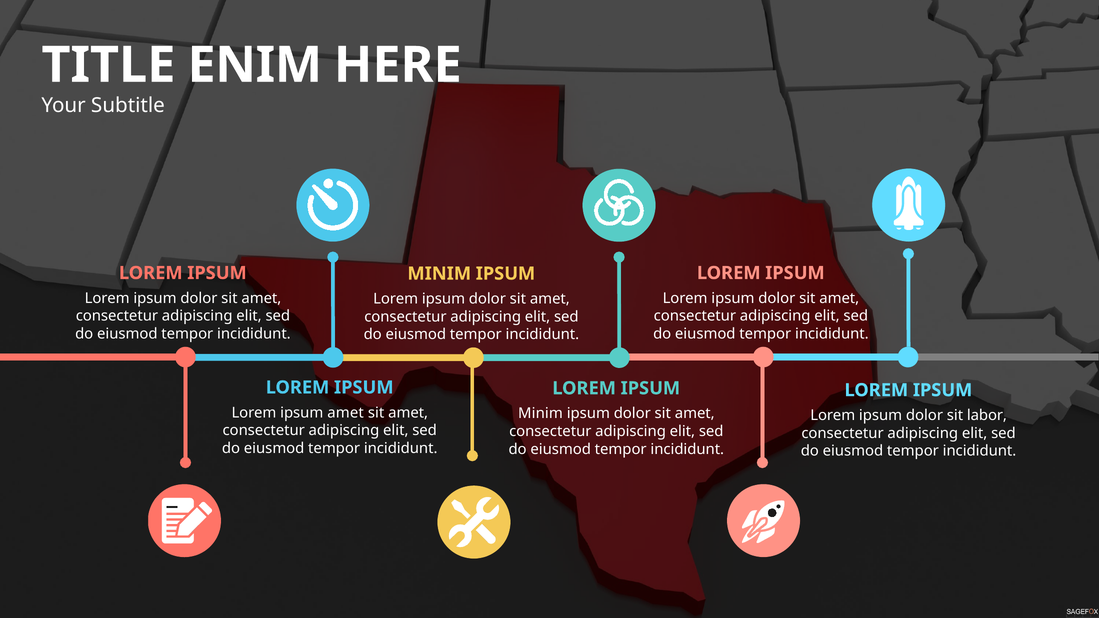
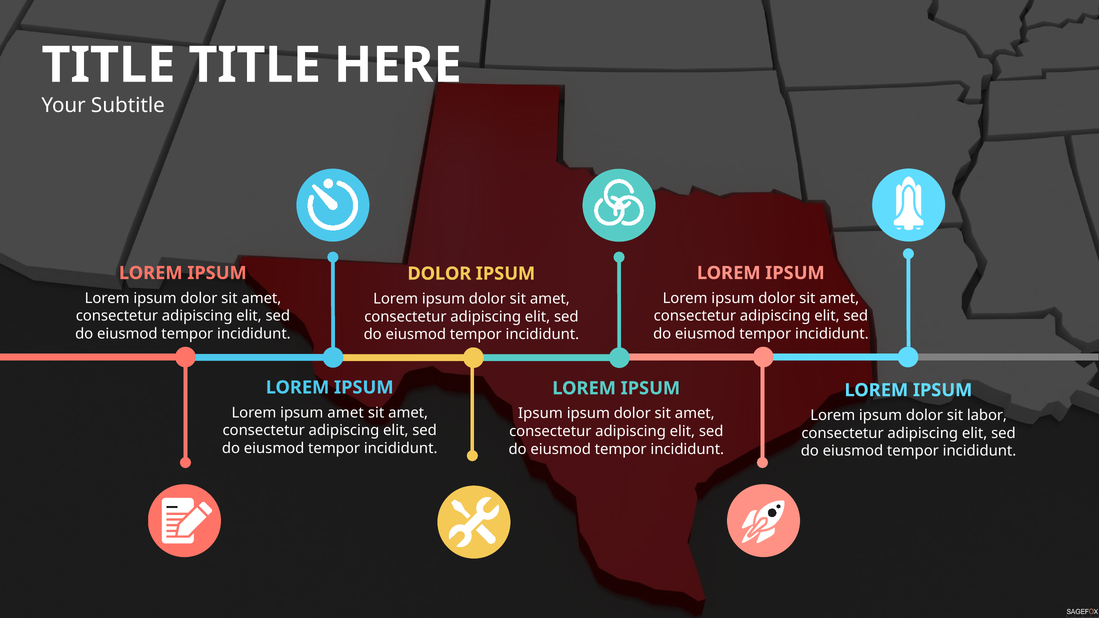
ENIM: ENIM -> TITLE (255, 65)
MINIM: MINIM -> DOLOR (439, 274)
Minim: Minim -> Ipsum (541, 414)
